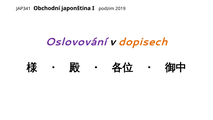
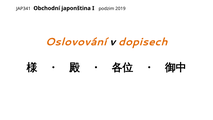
Oslovování colour: purple -> orange (76, 42)
